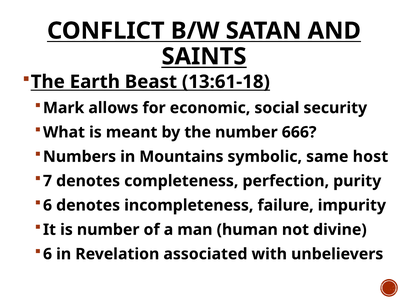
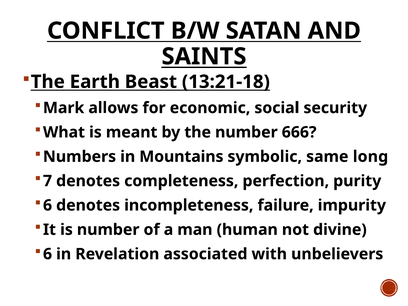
13:61-18: 13:61-18 -> 13:21-18 (226, 82)
host: host -> long (370, 157)
